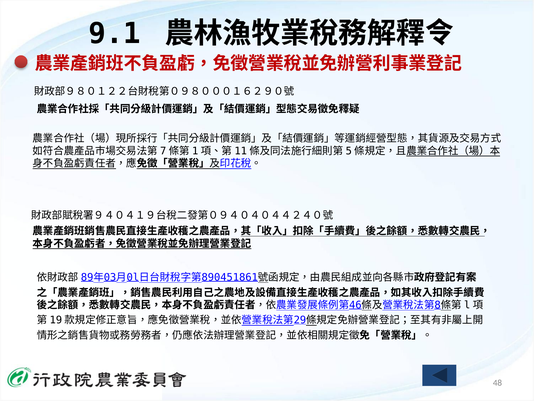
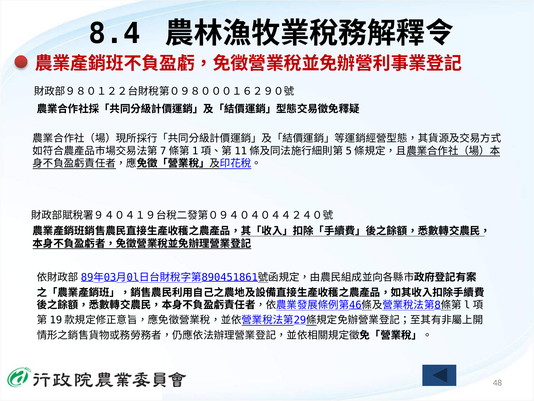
9.1: 9.1 -> 8.4 (115, 33)
